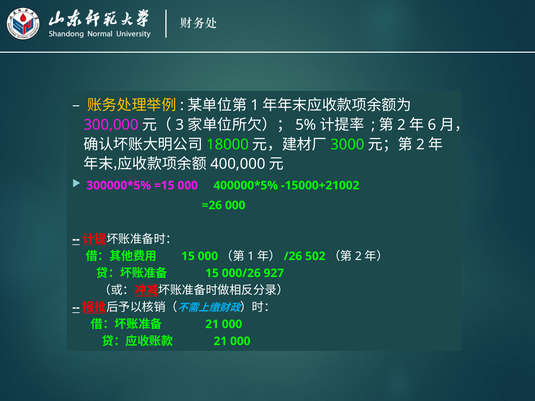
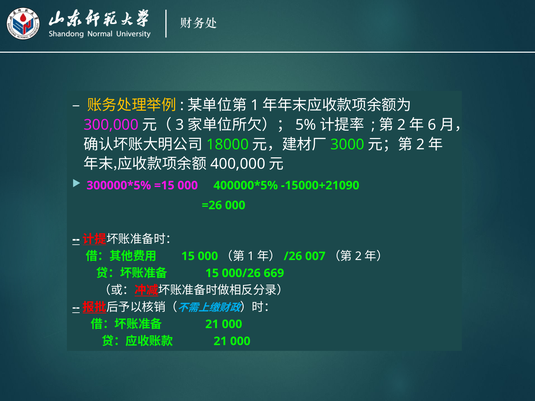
-15000+21002: -15000+21002 -> -15000+21090 (320, 186)
502: 502 -> 007 (315, 256)
927: 927 -> 669 (274, 273)
